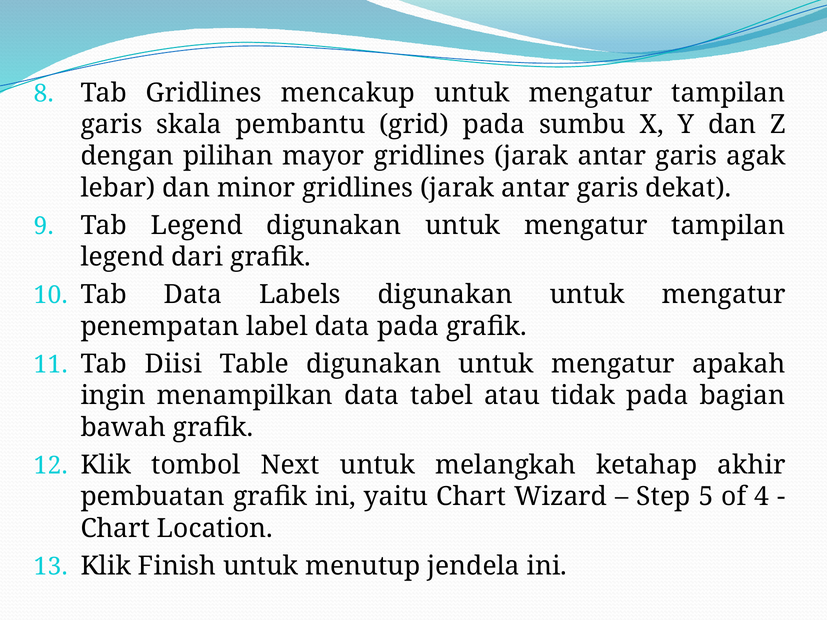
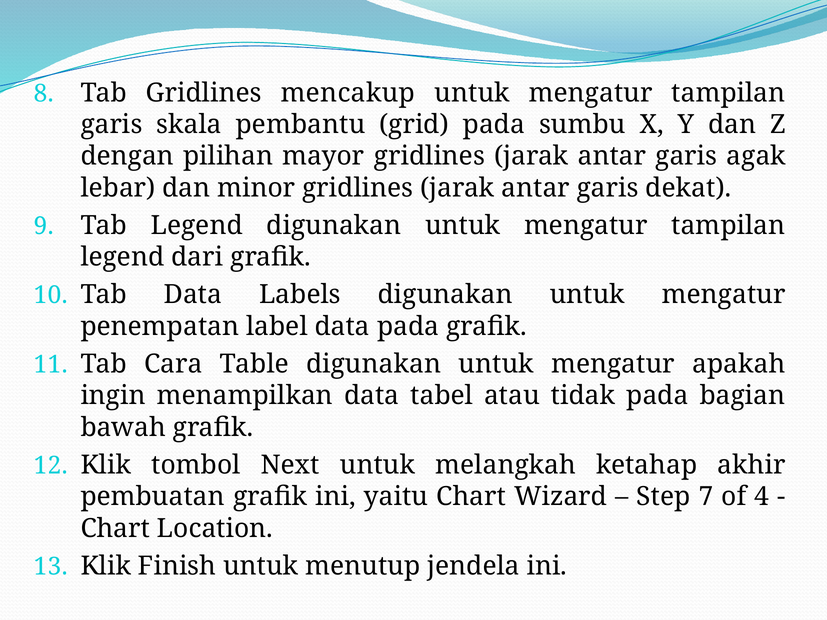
Diisi: Diisi -> Cara (173, 364)
5: 5 -> 7 (706, 497)
